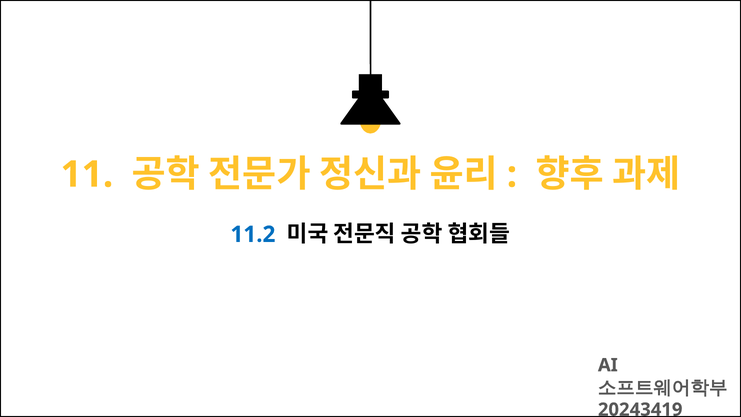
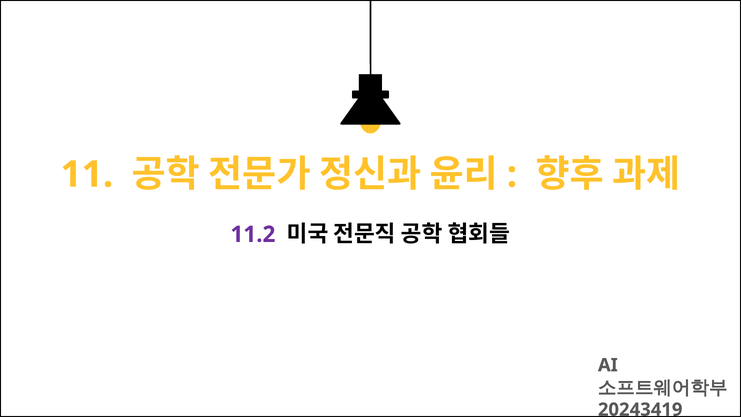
11.2 colour: blue -> purple (253, 234)
